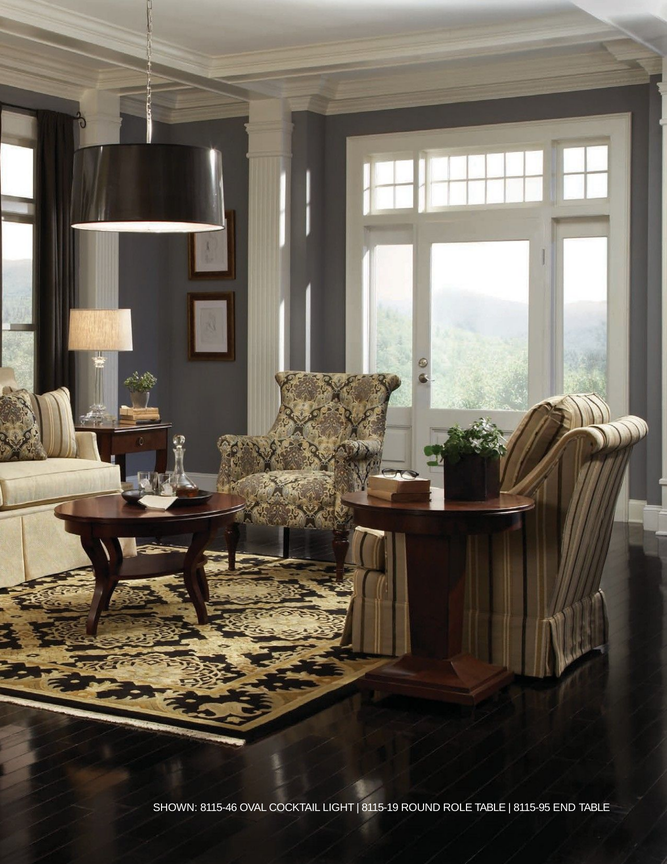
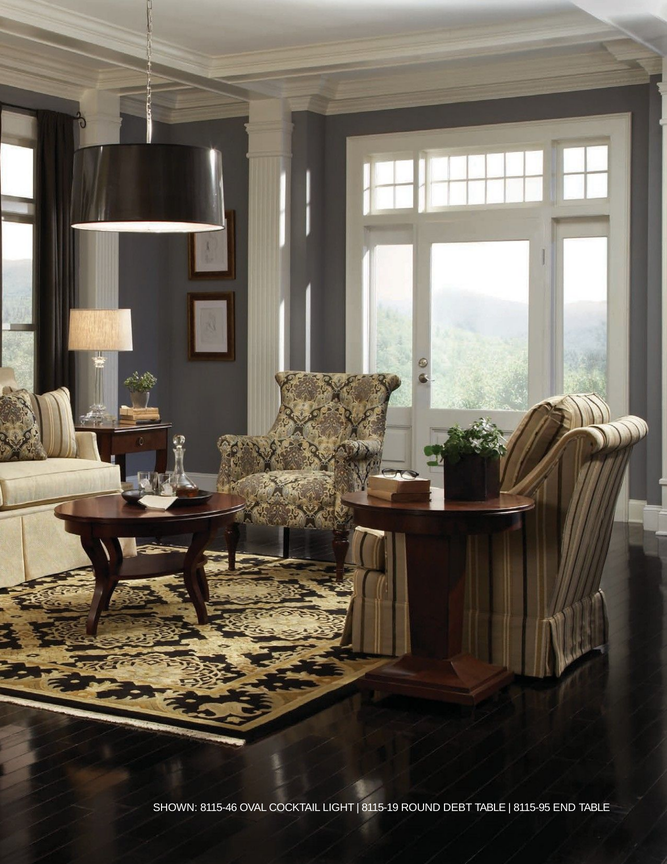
ROLE: ROLE -> DEBT (458, 807)
